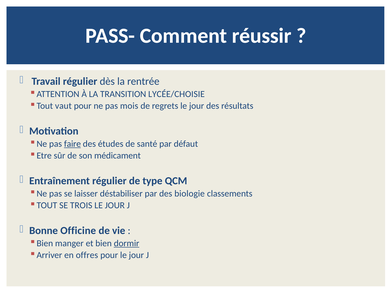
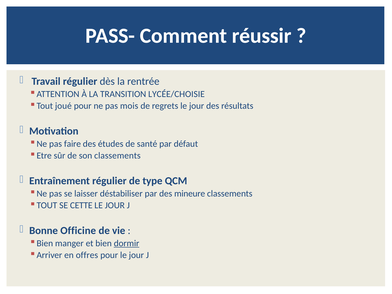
vaut: vaut -> joué (63, 106)
faire underline: present -> none (72, 144)
son médicament: médicament -> classements (117, 156)
biologie: biologie -> mineure (190, 194)
TROIS: TROIS -> CETTE (81, 205)
